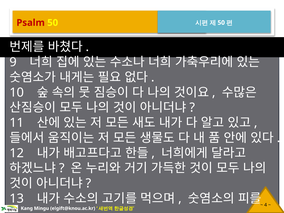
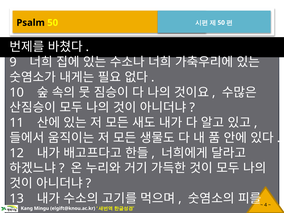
Psalm colour: red -> black (31, 23)
